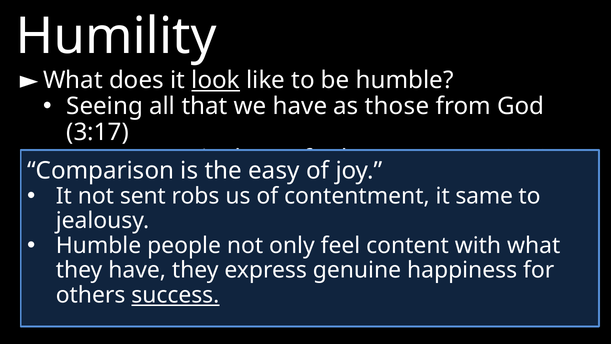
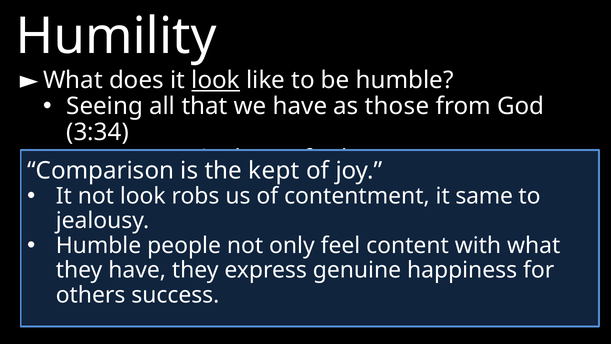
3:17: 3:17 -> 3:34 (98, 132)
easy: easy -> kept (274, 170)
not sent: sent -> look (143, 196)
success underline: present -> none (175, 295)
